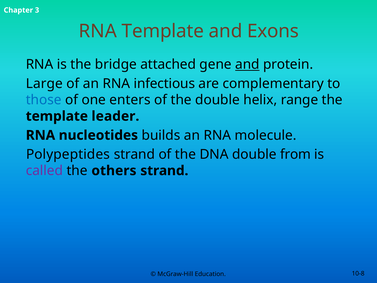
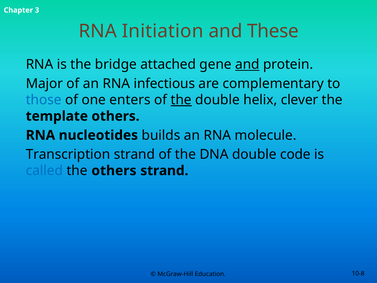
RNA Template: Template -> Initiation (163, 31)
Exons: Exons -> These (273, 31)
Large: Large -> Major (44, 83)
the underline: none -> present (181, 100)
range: range -> clever (300, 100)
template leader: leader -> others (115, 116)
Polypeptides: Polypeptides -> Transcription (68, 154)
from: from -> code (295, 154)
called colour: purple -> blue (44, 171)
